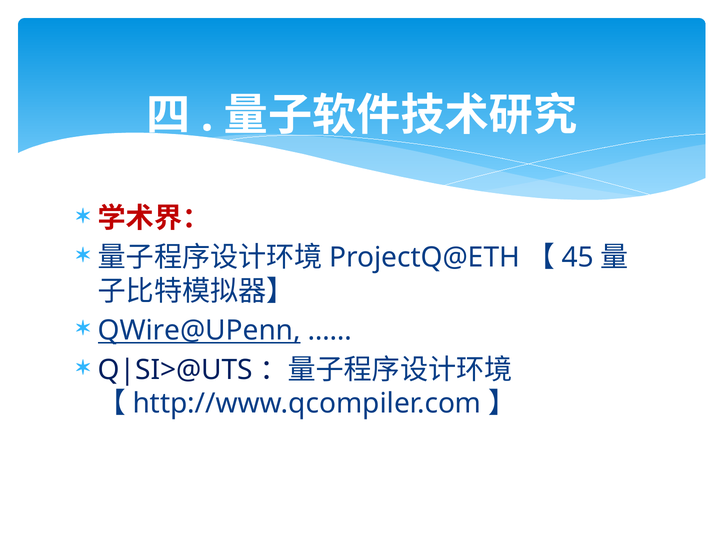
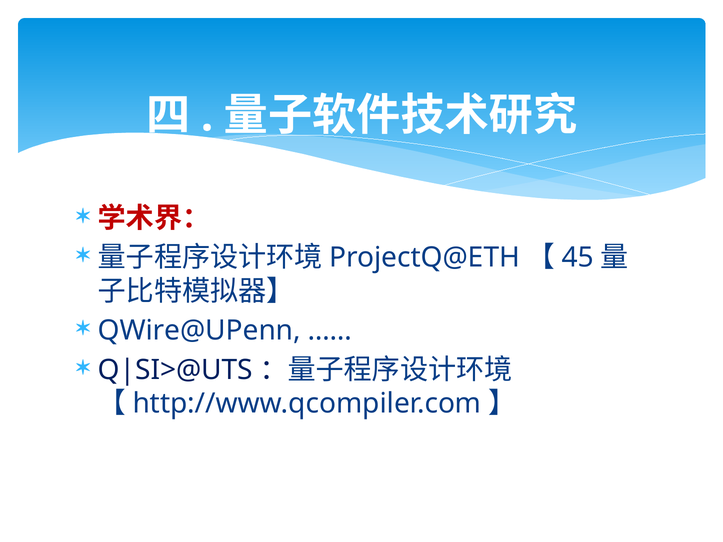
QWire@UPenn underline: present -> none (199, 331)
